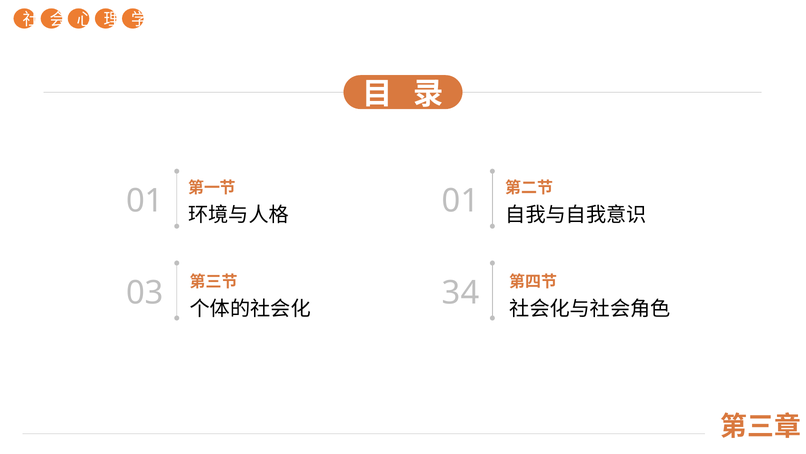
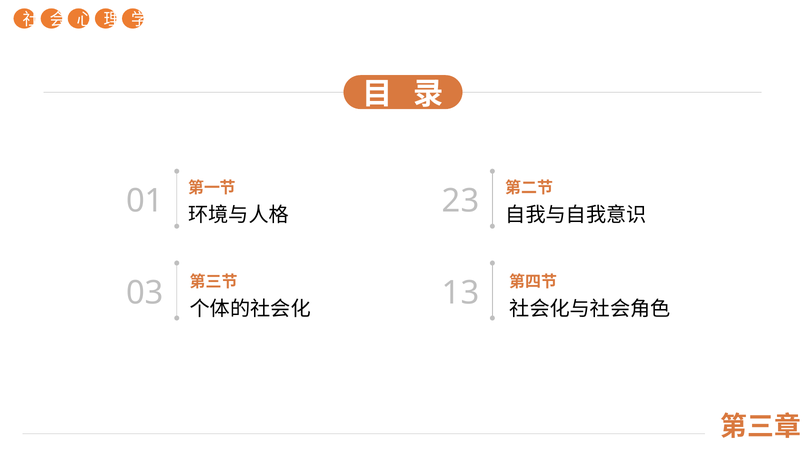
01: 01 -> 23 (461, 201)
34: 34 -> 13 (461, 292)
